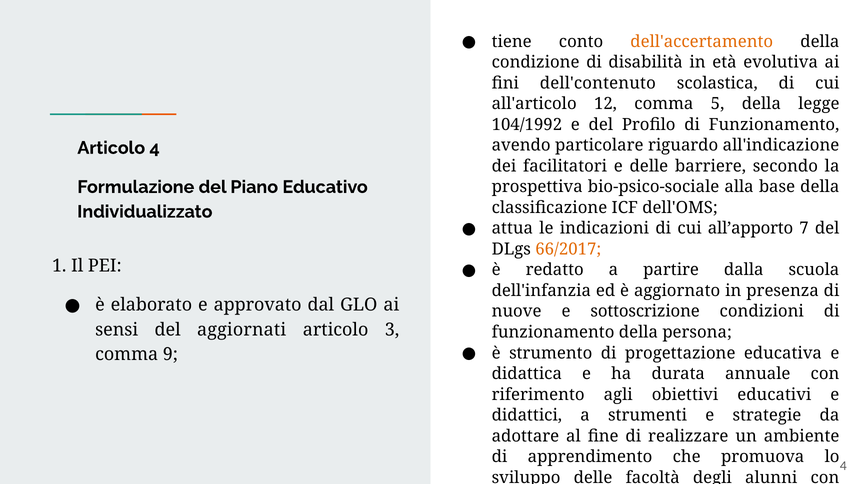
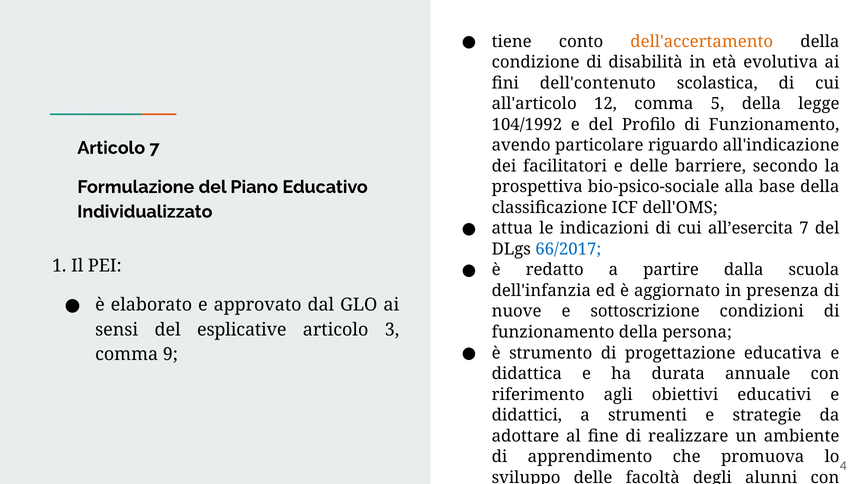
Articolo 4: 4 -> 7 (154, 148)
all’apporto: all’apporto -> all’esercita (751, 229)
66/2017 colour: orange -> blue (568, 249)
aggiornati: aggiornati -> esplicative (242, 330)
